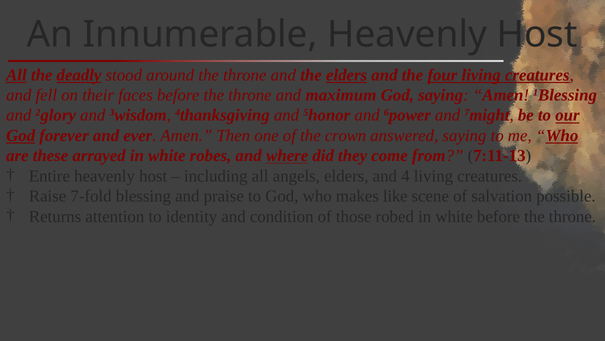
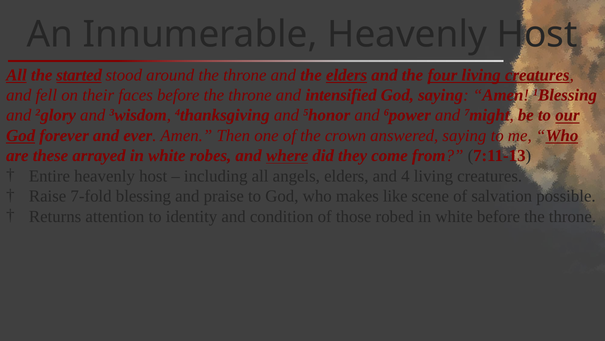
deadly: deadly -> started (79, 75)
maximum: maximum -> intensified (341, 95)
